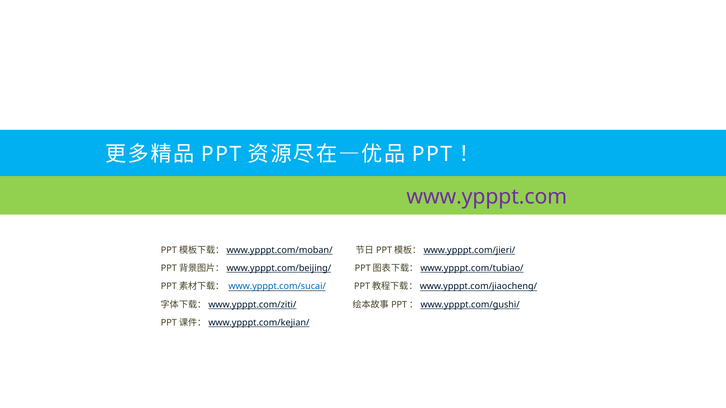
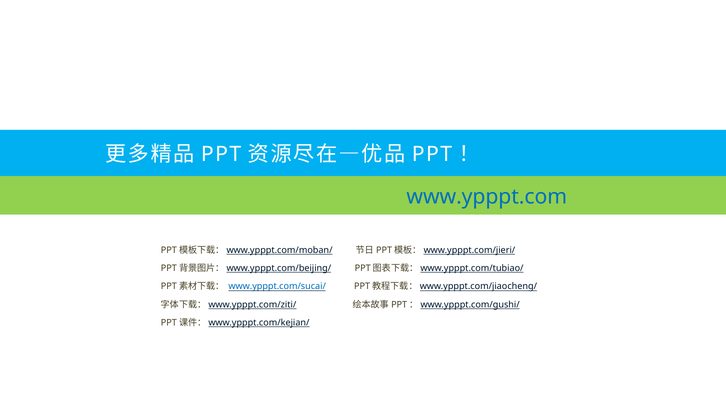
www.ypppt.com colour: purple -> blue (487, 197)
